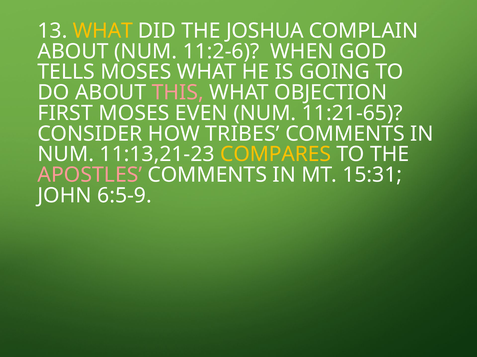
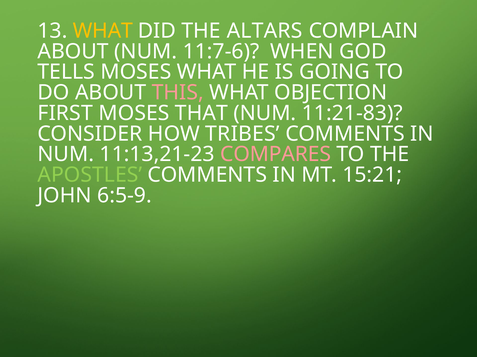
JOSHUA: JOSHUA -> ALTARS (265, 31)
11:2-6: 11:2-6 -> 11:7-6 (221, 52)
EVEN: EVEN -> THAT (201, 113)
11:21-65: 11:21-65 -> 11:21-83 (352, 113)
COMPARES colour: yellow -> pink (276, 155)
APOSTLES colour: pink -> light green (90, 175)
15:31: 15:31 -> 15:21 (372, 175)
